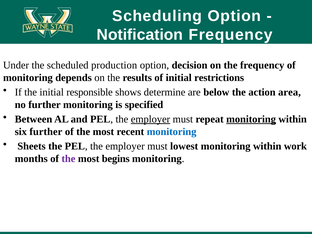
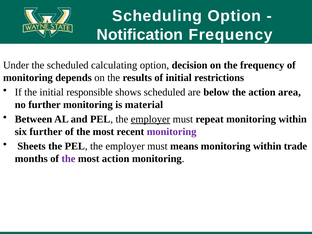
production: production -> calculating (114, 65)
shows determine: determine -> scheduled (165, 92)
specified: specified -> material (144, 105)
monitoring underline: present -> none (251, 119)
monitoring colour: blue -> purple (172, 132)
lowest: lowest -> means (184, 146)
work: work -> trade (295, 146)
most begins: begins -> action (116, 159)
